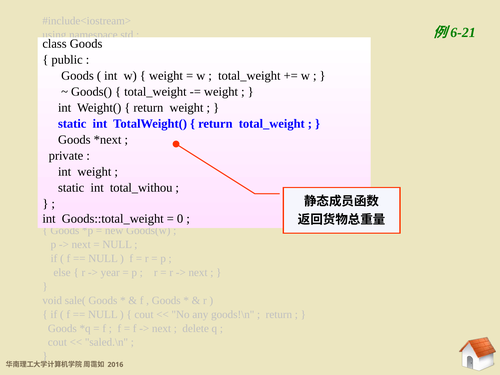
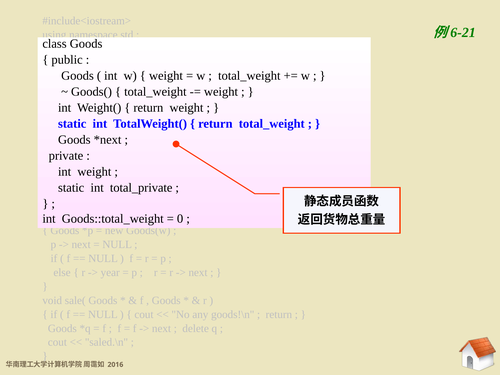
total_withou: total_withou -> total_private (141, 188)
